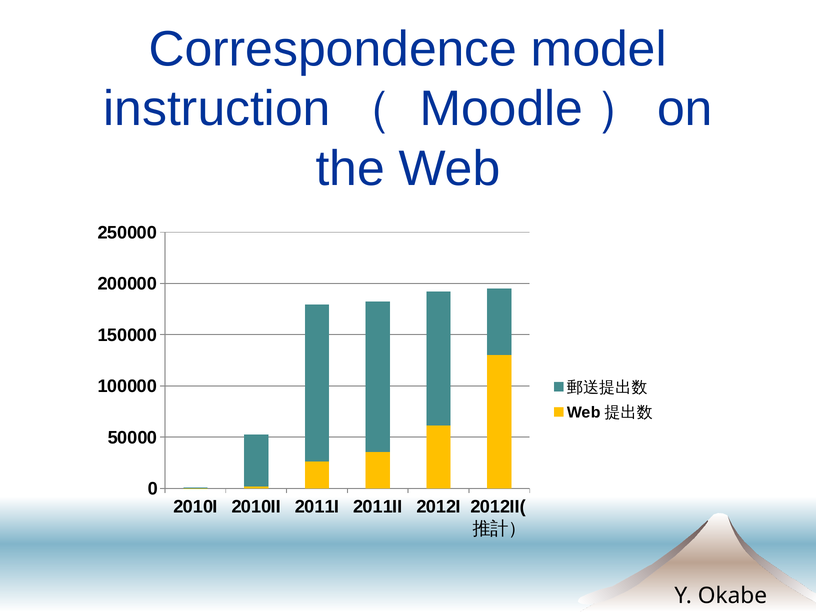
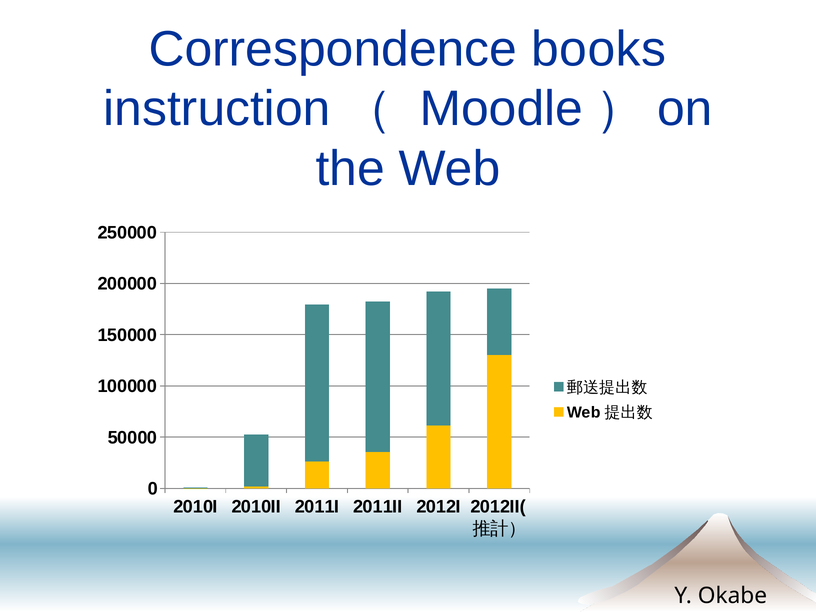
model: model -> books (599, 49)
